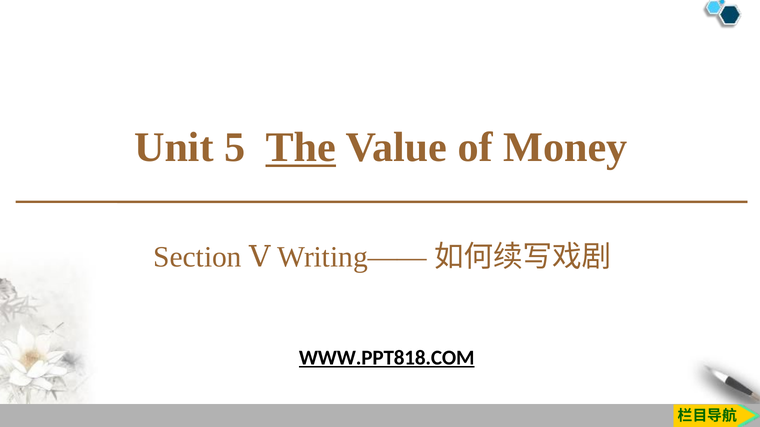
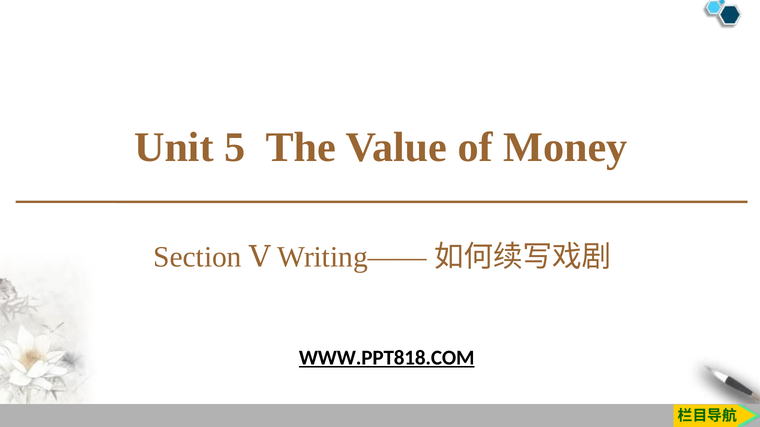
The underline: present -> none (301, 148)
